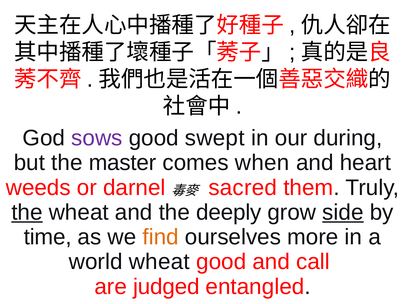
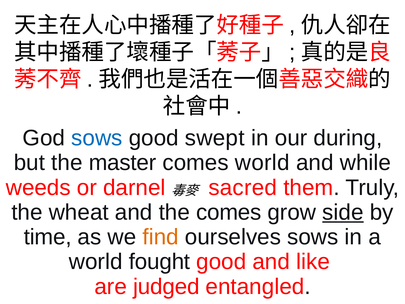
sows colour: purple -> blue (97, 138)
comes when: when -> world (262, 163)
heart: heart -> while (365, 163)
the underline: present -> none (27, 212)
the deeply: deeply -> comes (229, 212)
ourselves more: more -> sows (313, 237)
world wheat: wheat -> fought (160, 262)
call: call -> like (313, 262)
